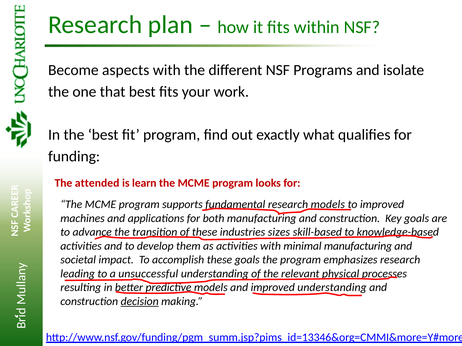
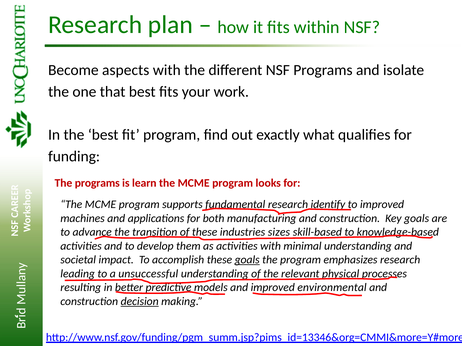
The attended: attended -> programs (97, 183)
research models: models -> identify (328, 205)
minimal manufacturing: manufacturing -> understanding (358, 246)
goals underline: none -> present (247, 260)
improved understanding: understanding -> environmental (332, 288)
